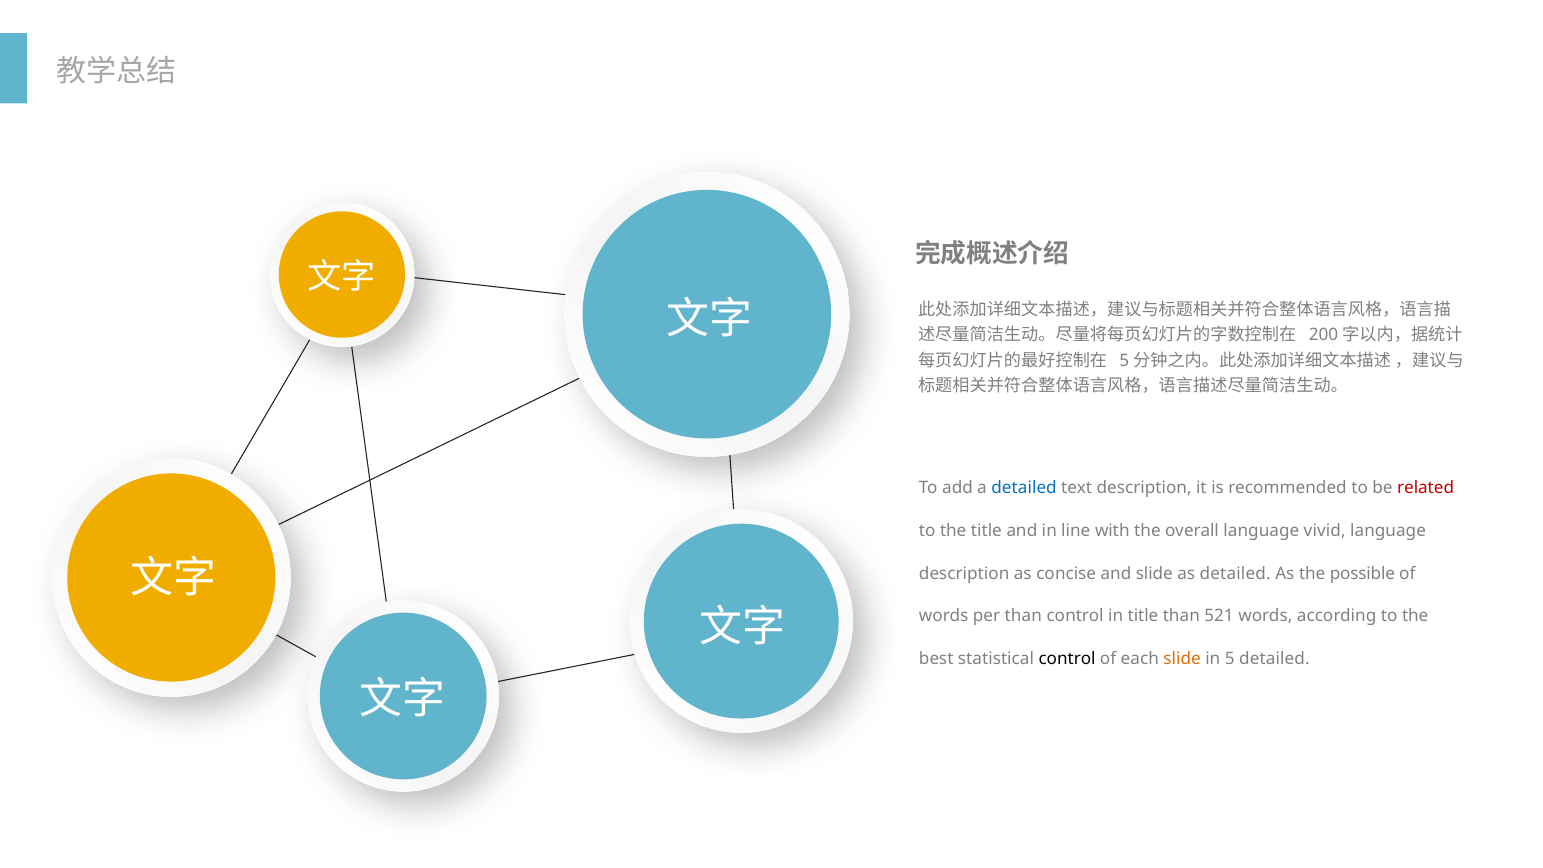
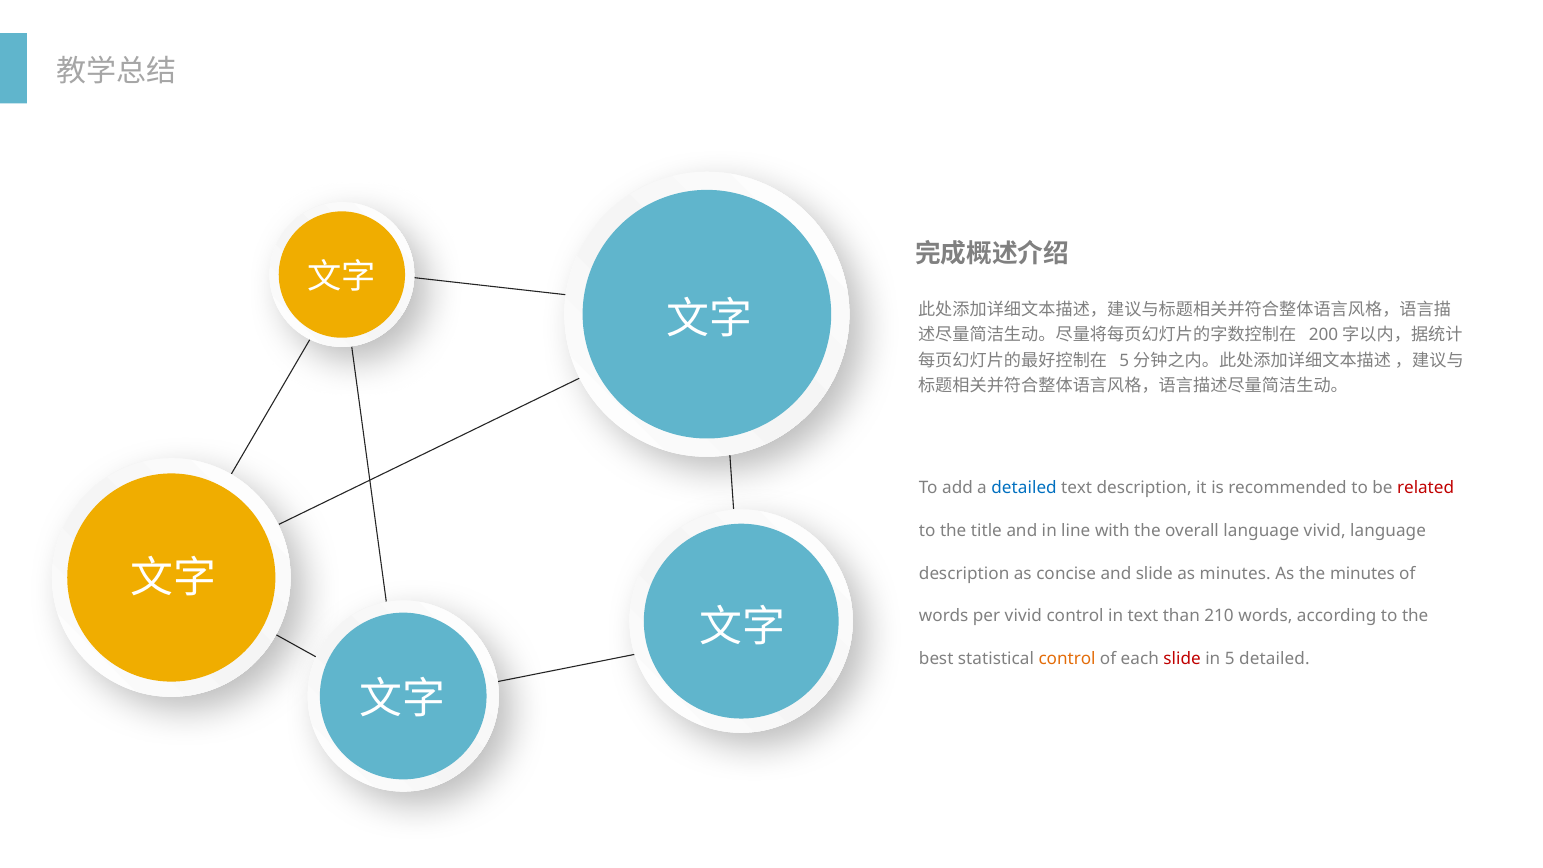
as detailed: detailed -> minutes (1235, 573)
the possible: possible -> minutes (1362, 573)
per than: than -> vivid (1023, 616)
in title: title -> text (1143, 616)
521: 521 -> 210 (1219, 616)
control colour: black -> orange (1067, 659)
slide colour: orange -> red (1182, 659)
